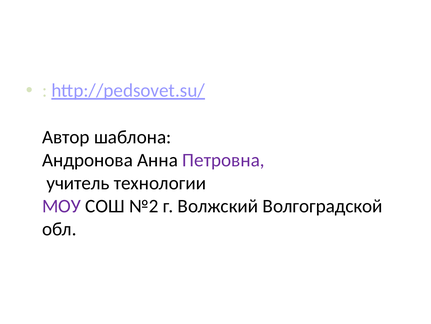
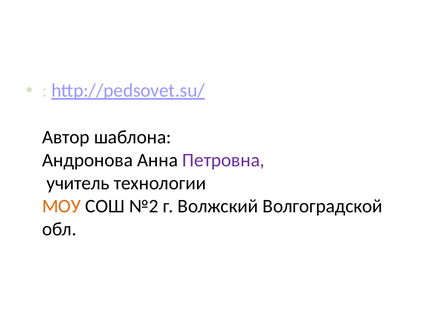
МОУ colour: purple -> orange (61, 206)
